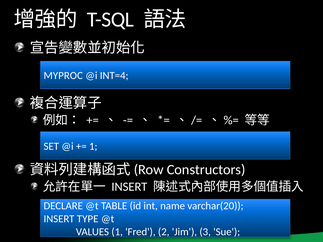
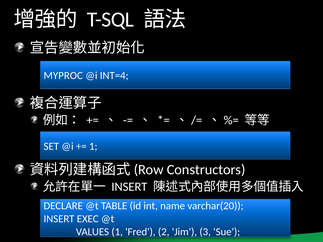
TYPE: TYPE -> EXEC (88, 219)
